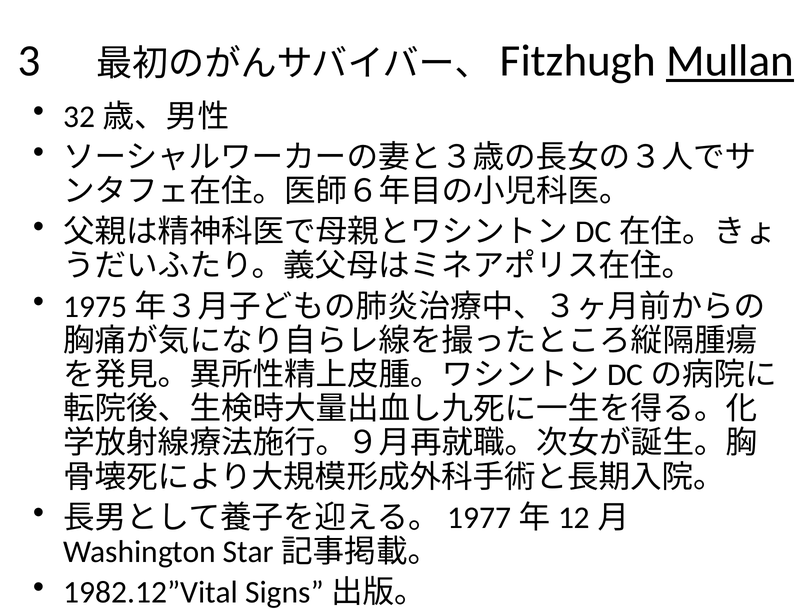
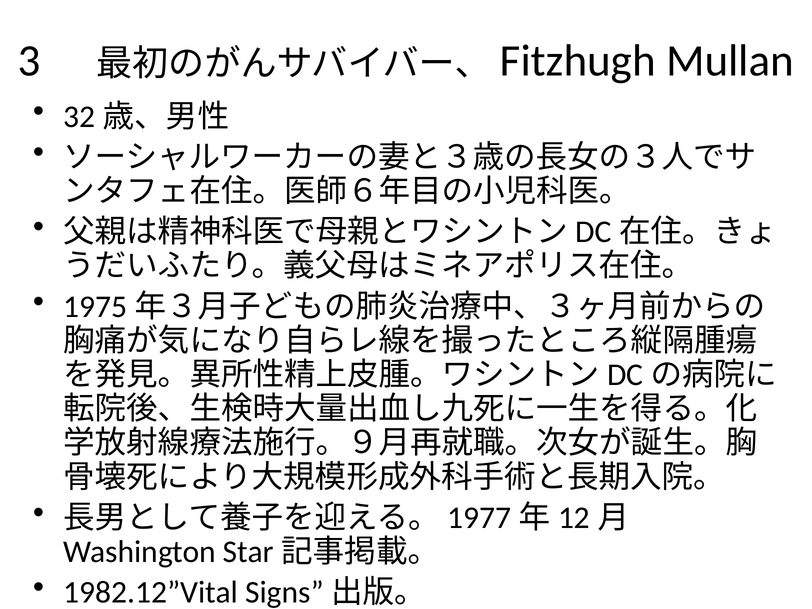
Mullan underline: present -> none (730, 61)
